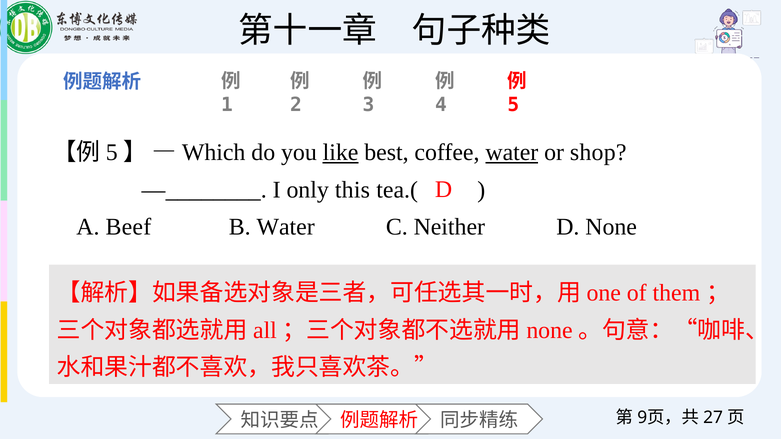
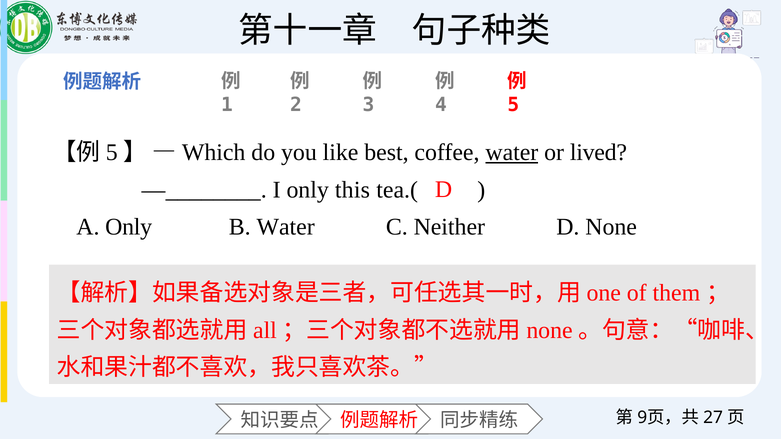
like underline: present -> none (341, 153)
shop: shop -> lived (598, 153)
A Beef: Beef -> Only (129, 227)
